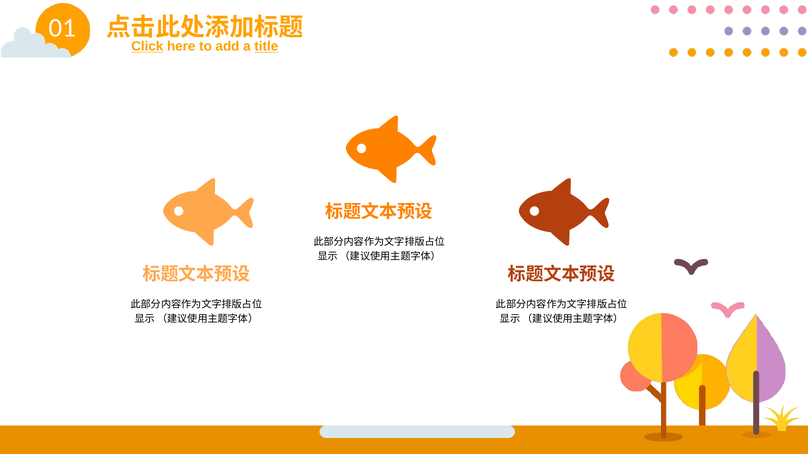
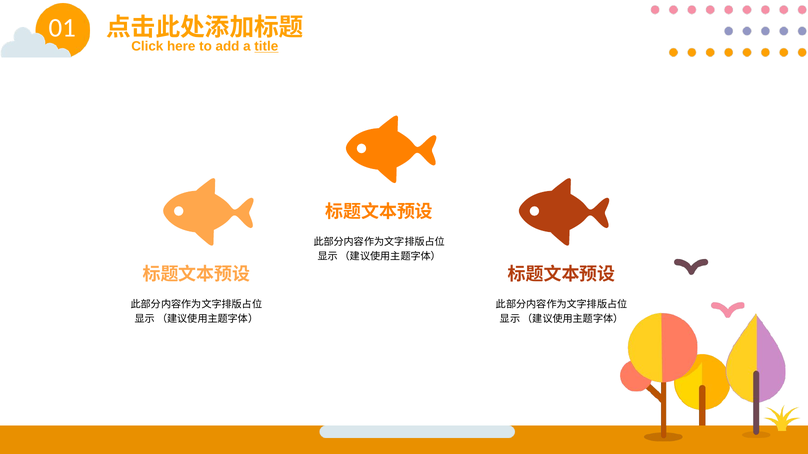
Click underline: present -> none (147, 46)
